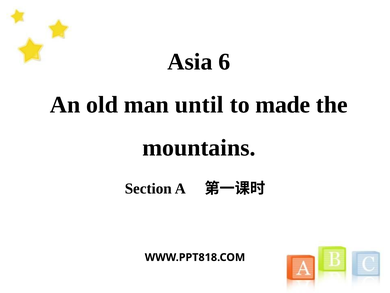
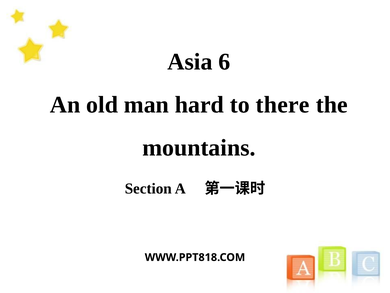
until: until -> hard (199, 105)
made: made -> there (283, 105)
